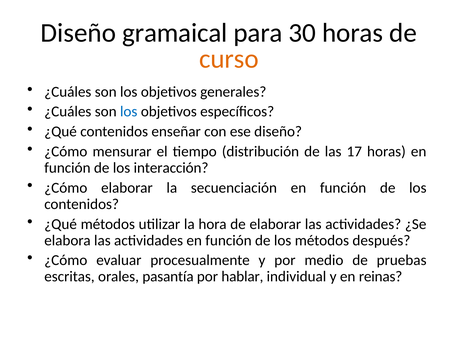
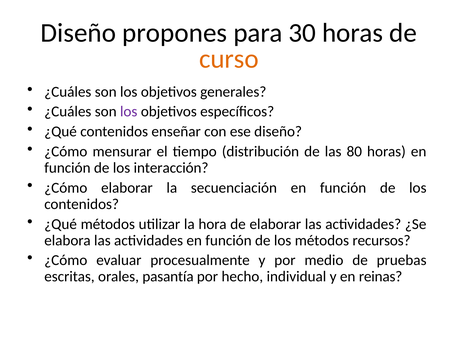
gramaical: gramaical -> propones (175, 33)
los colour: blue -> purple (129, 112)
17: 17 -> 80 (354, 152)
después: después -> recursos (382, 241)
hablar: hablar -> hecho (242, 277)
